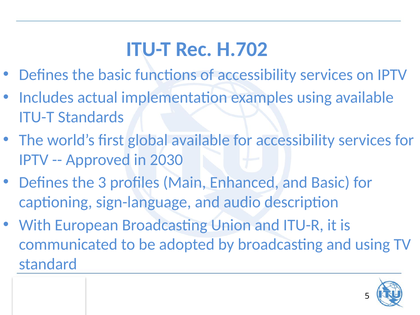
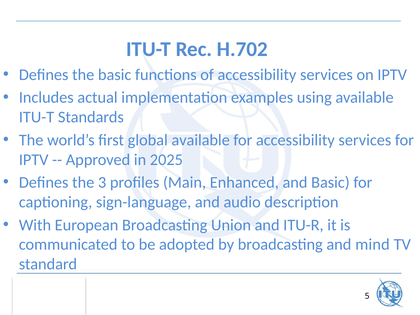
2030: 2030 -> 2025 (166, 160)
and using: using -> mind (372, 245)
